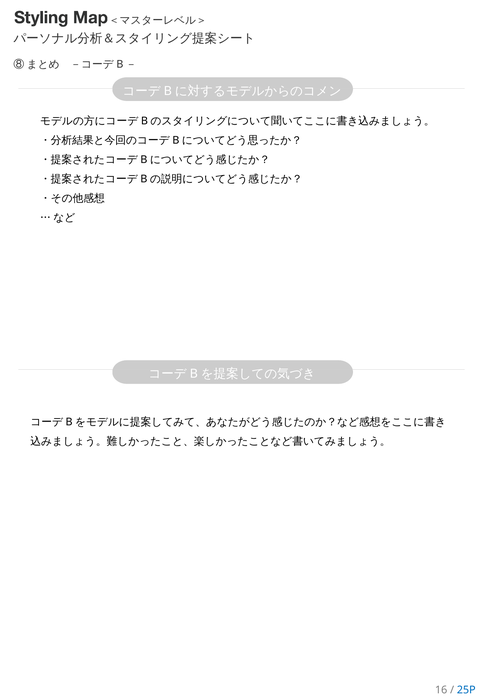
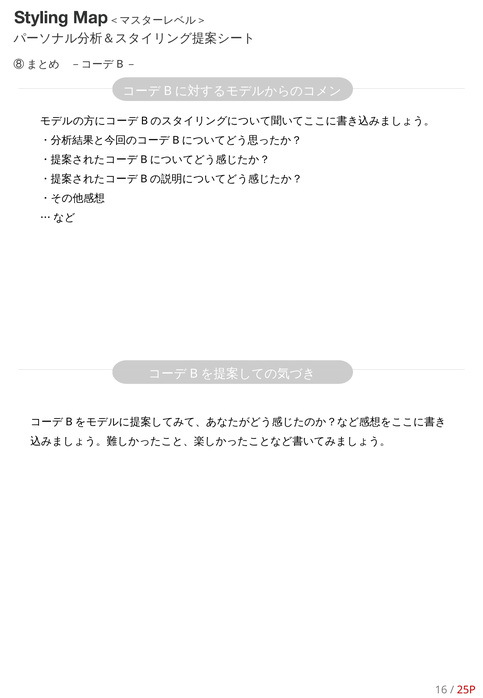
25P colour: blue -> red (466, 690)
